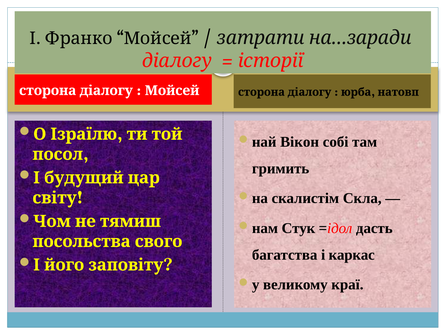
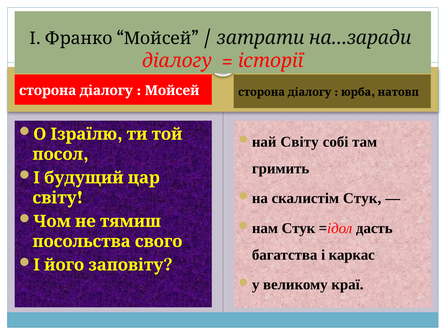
Вікон: Вікон -> Світу (300, 142)
скалистім Скла: Скла -> Стук (362, 198)
